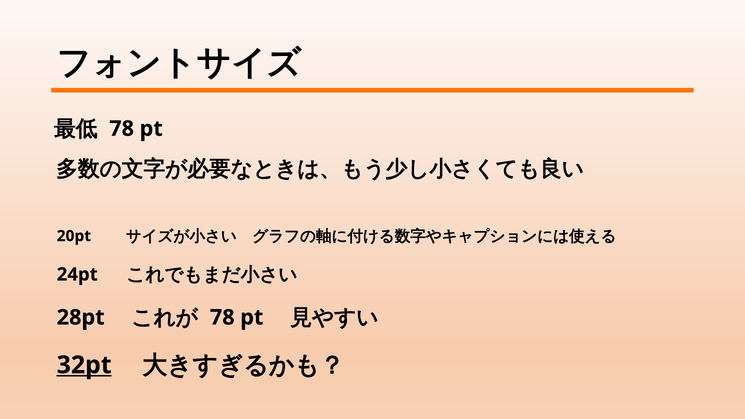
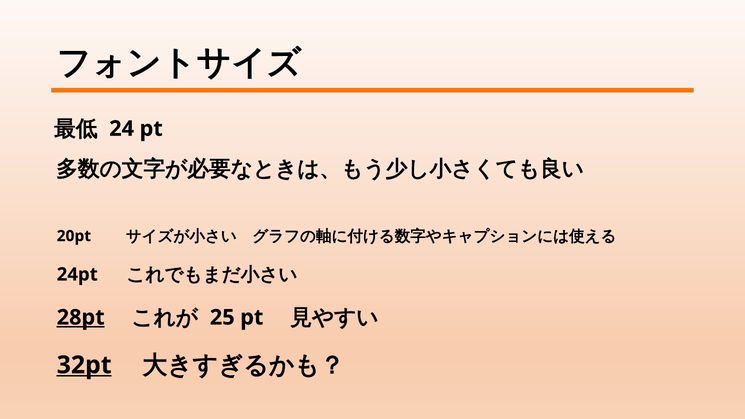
78: 78 -> 24 (122, 129)
28pt underline: none -> present (81, 317)
78: 78 -> 25 (222, 317)
